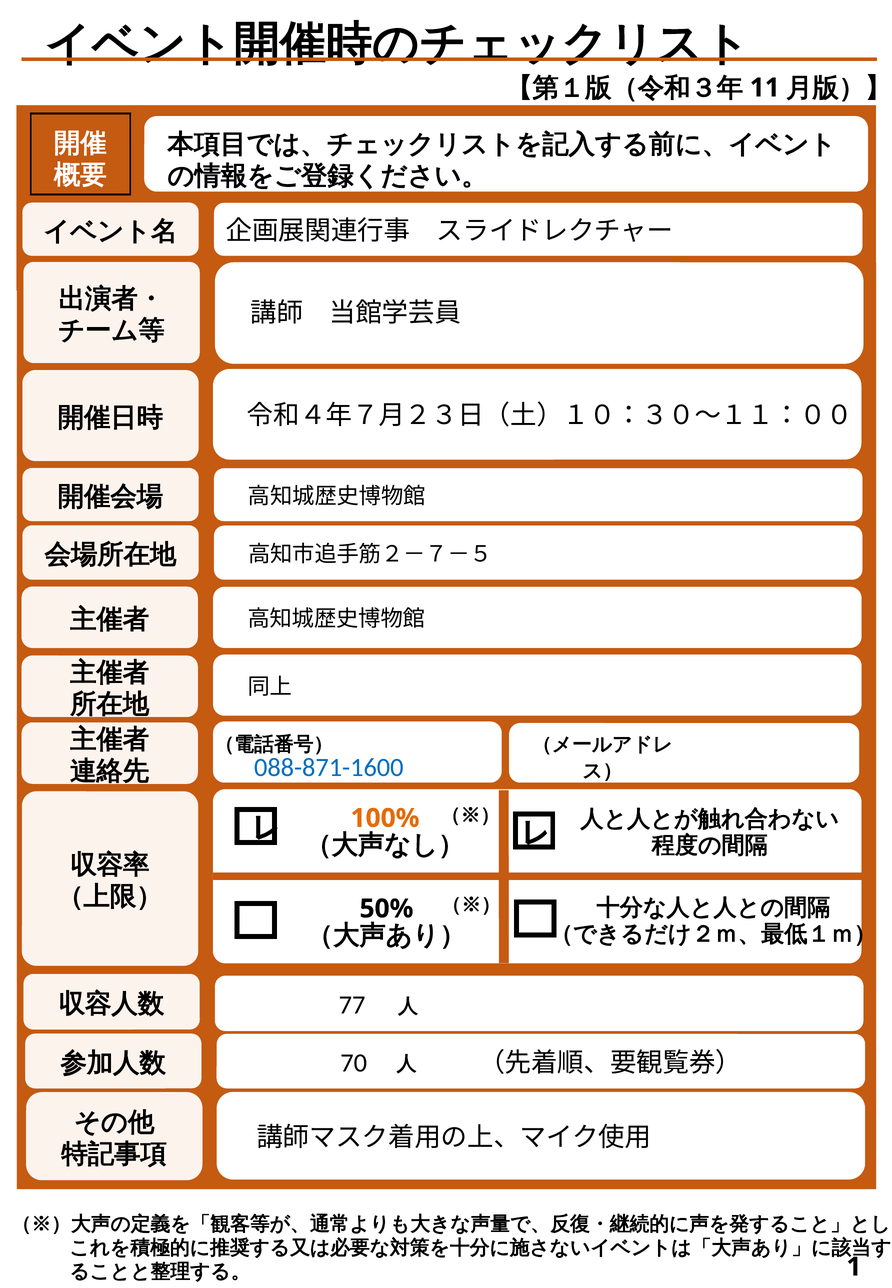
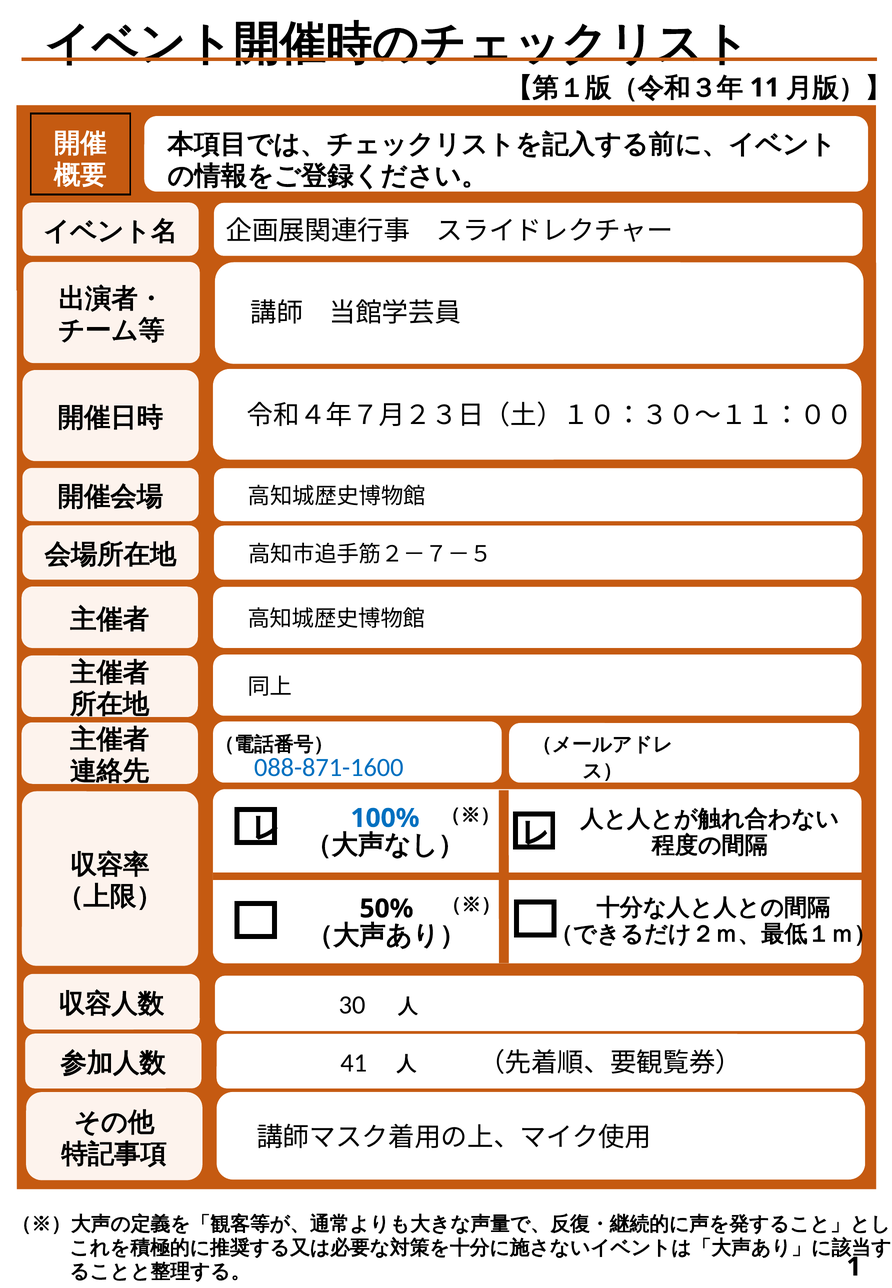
100% colour: orange -> blue (385, 818)
77: 77 -> 30 (352, 1006)
70: 70 -> 41 (354, 1063)
